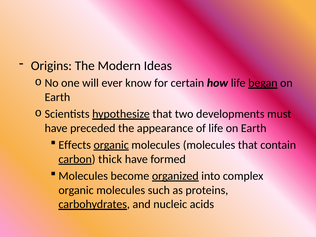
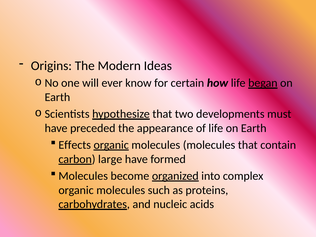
thick: thick -> large (110, 159)
